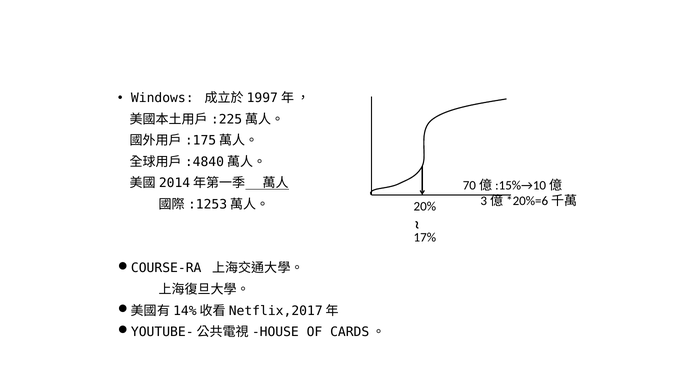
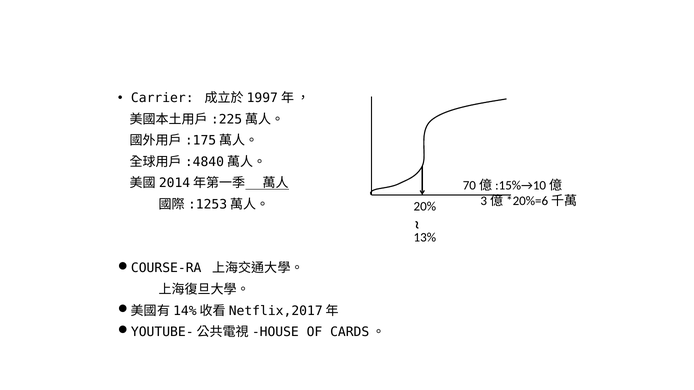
Windows: Windows -> Carrier (162, 98)
17%: 17% -> 13% (425, 238)
